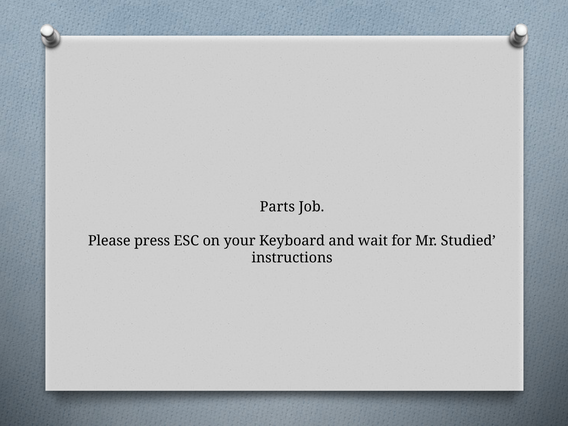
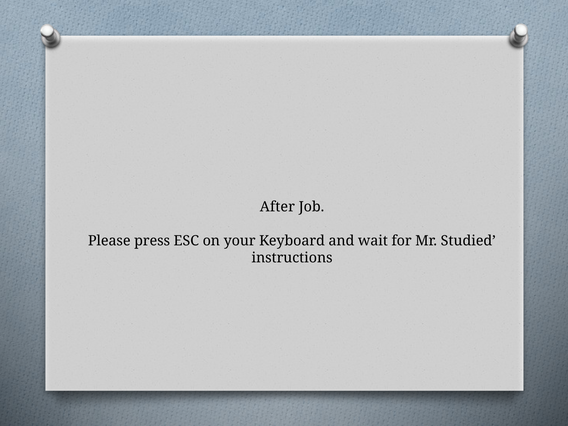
Parts: Parts -> After (277, 207)
